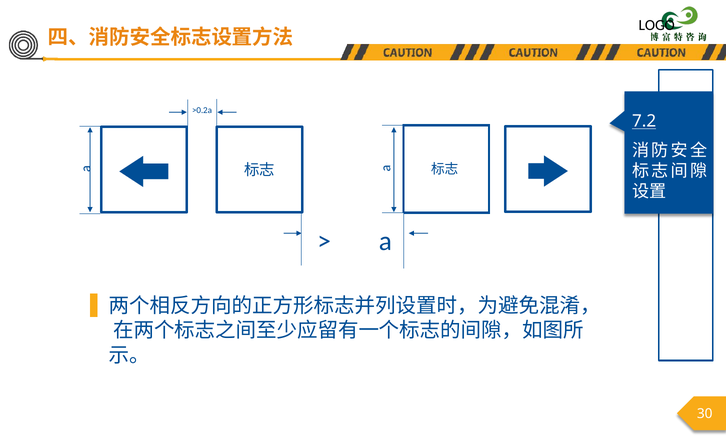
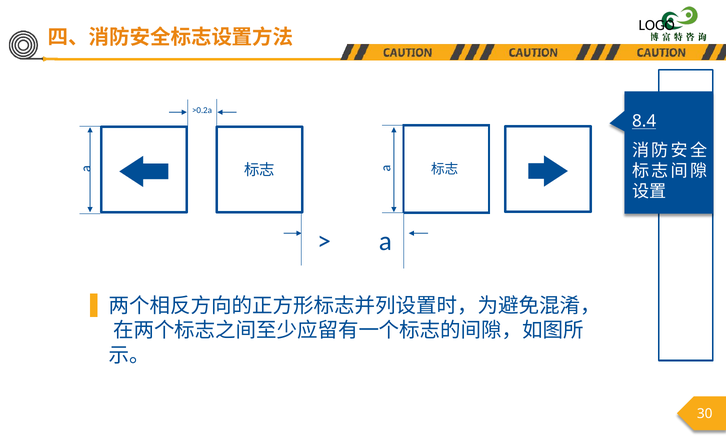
7.2: 7.2 -> 8.4 (644, 121)
